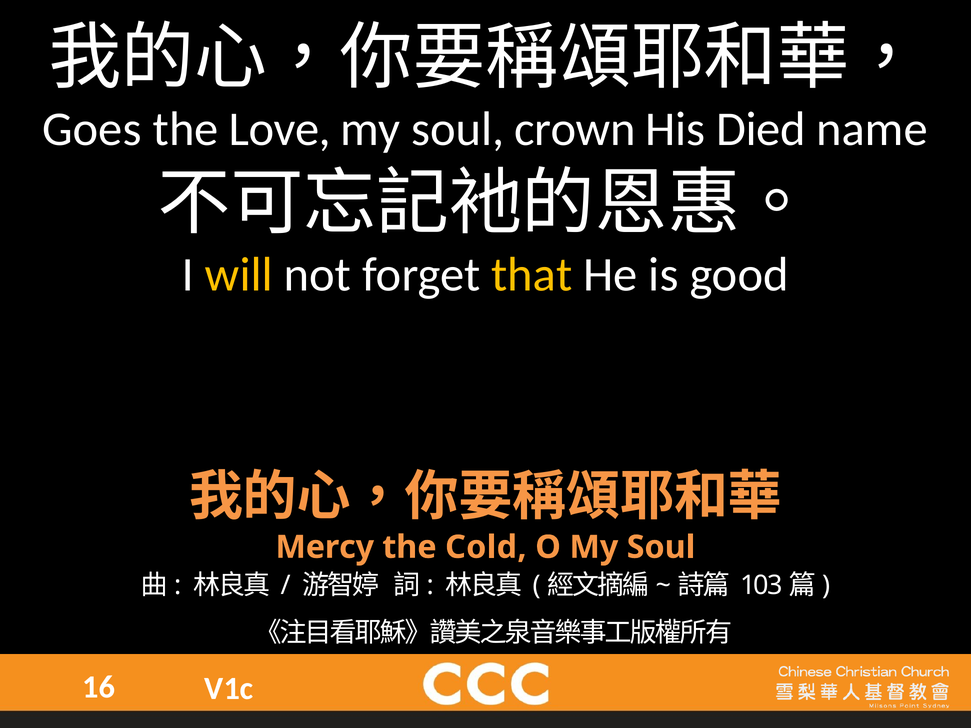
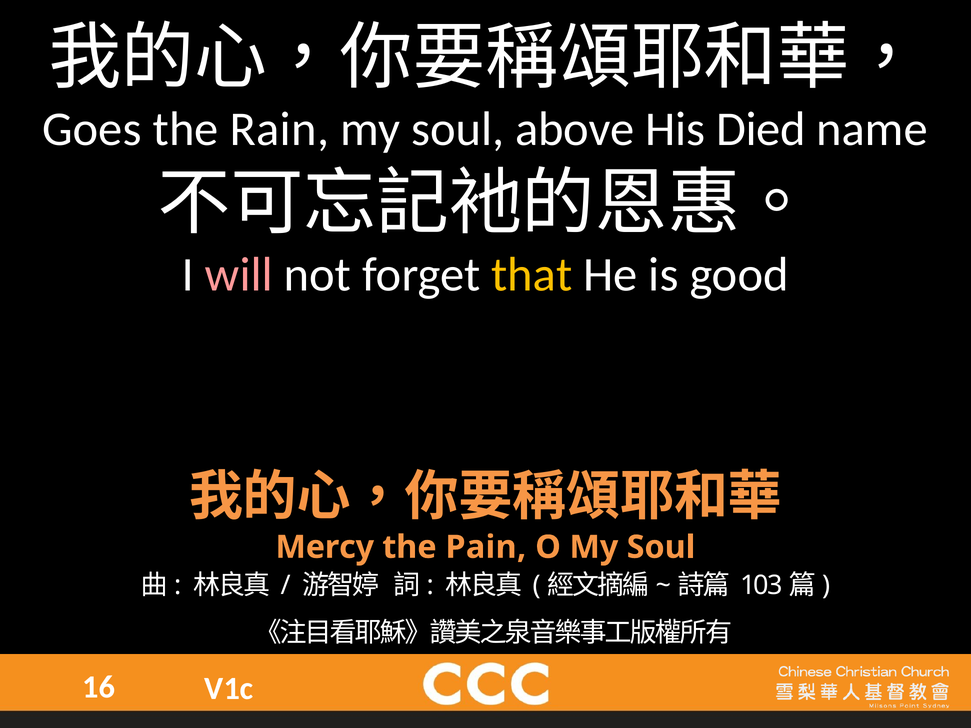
Love: Love -> Rain (279, 129)
crown: crown -> above (575, 129)
will colour: yellow -> pink (239, 275)
Cold: Cold -> Pain (486, 547)
